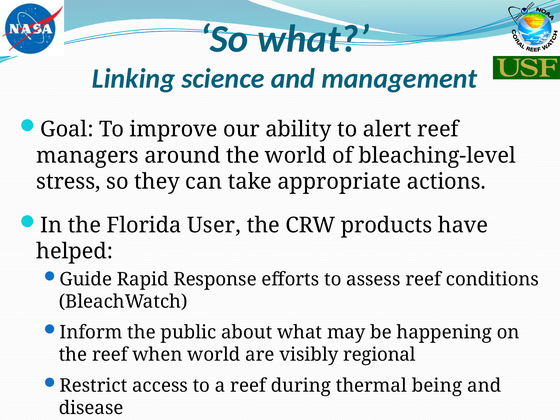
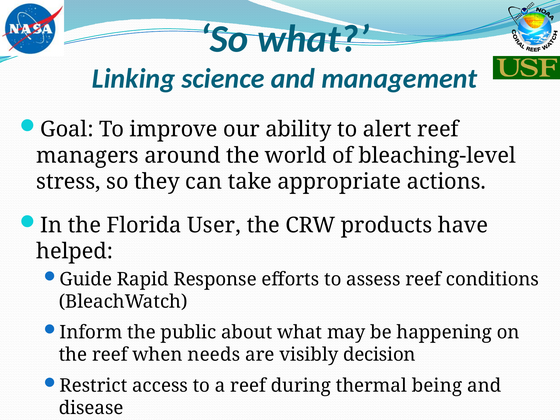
when world: world -> needs (214, 355)
regional: regional -> decision (379, 355)
